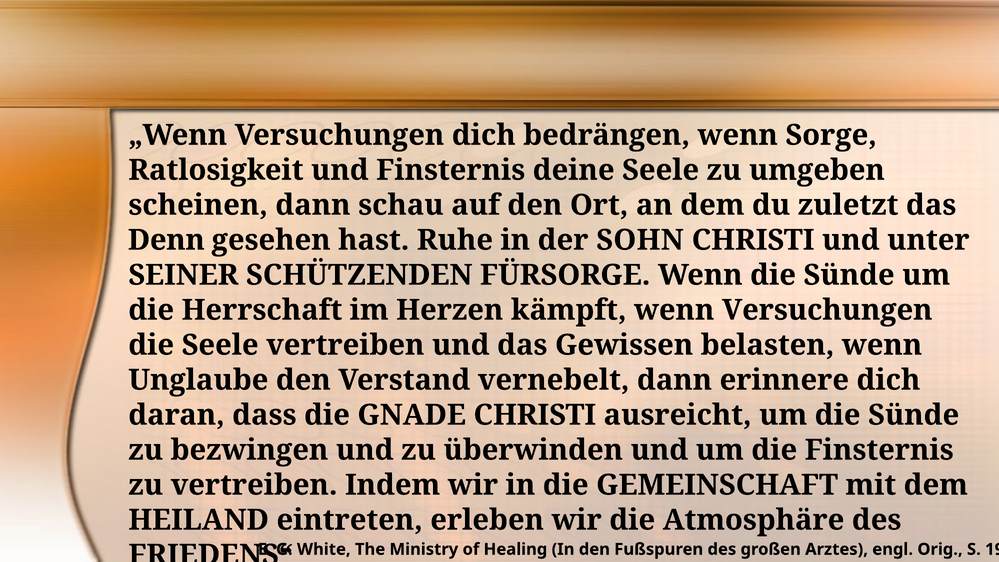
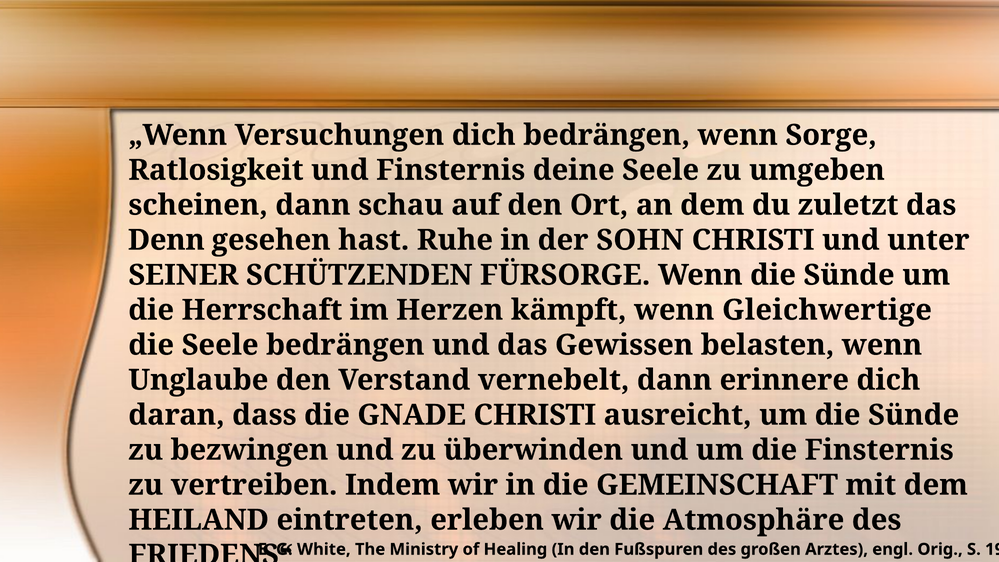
wenn Versuchungen: Versuchungen -> Gleichwertige (827, 310)
Seele vertreiben: vertreiben -> bedrängen (345, 345)
